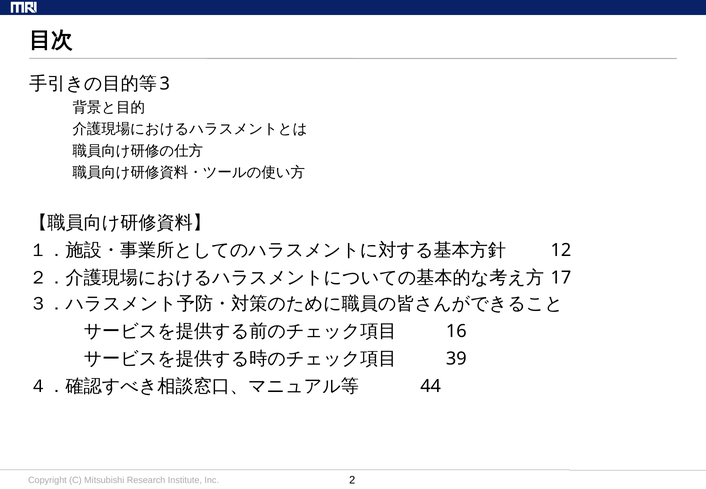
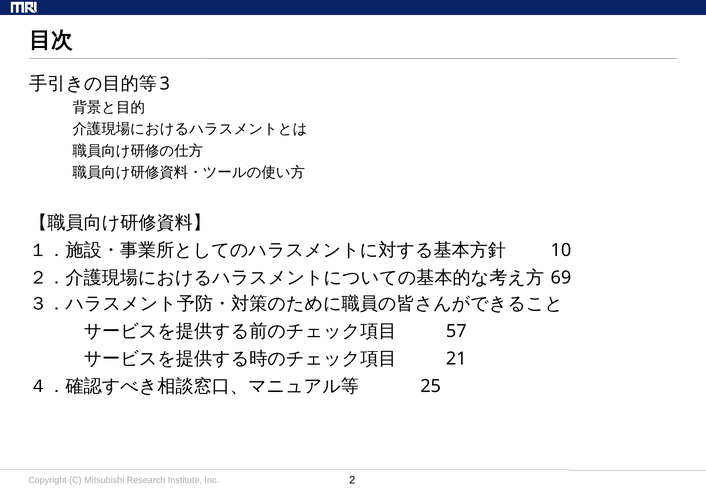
12: 12 -> 10 (561, 250)
17: 17 -> 69 (561, 278)
16: 16 -> 57 (456, 331)
39: 39 -> 21 (456, 359)
44: 44 -> 25 (431, 386)
